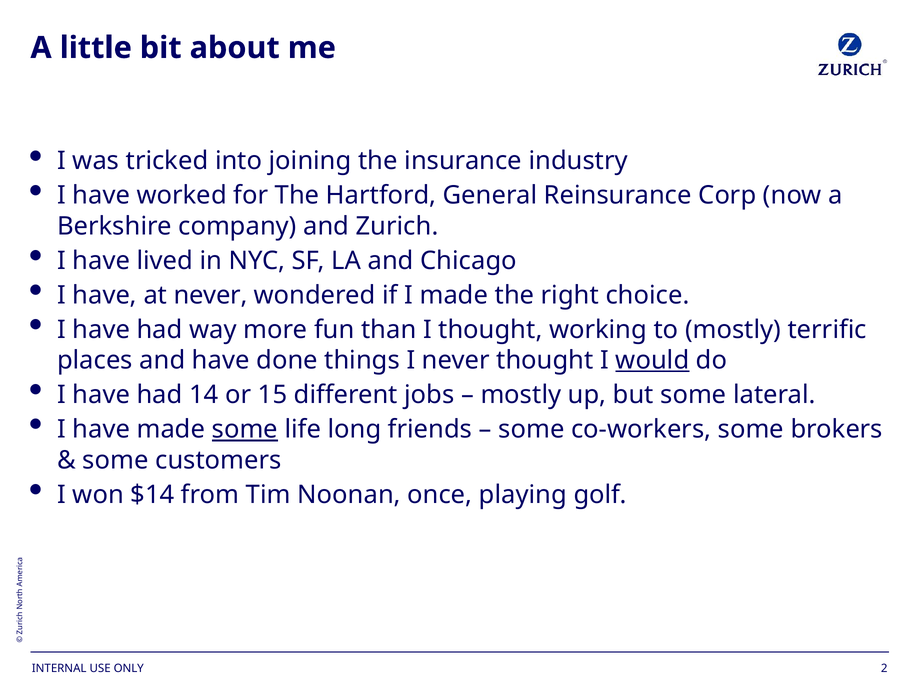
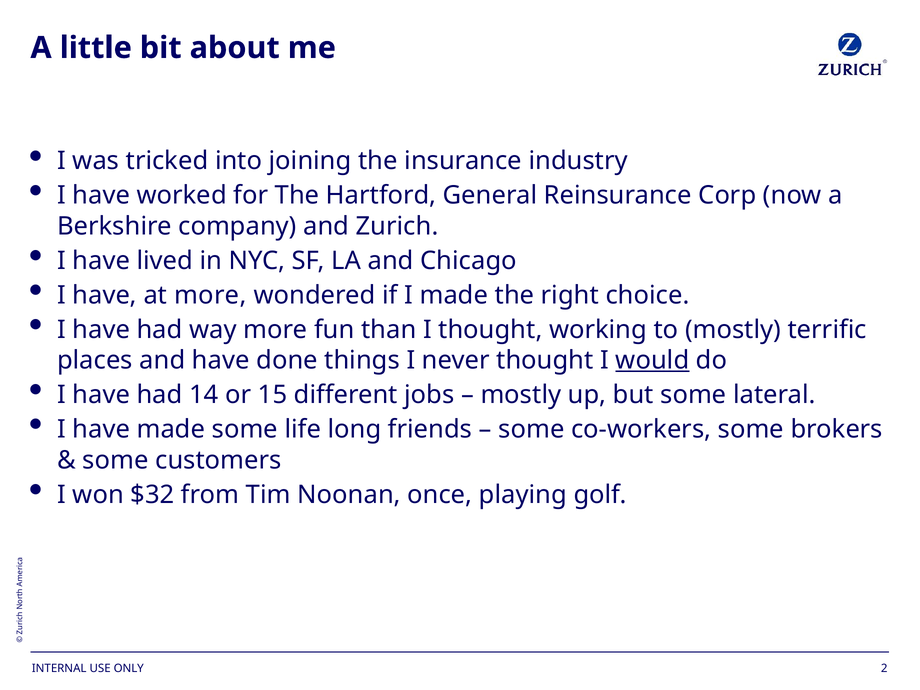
at never: never -> more (210, 295)
some underline: present -> none (245, 430)
$14: $14 -> $32 (152, 495)
